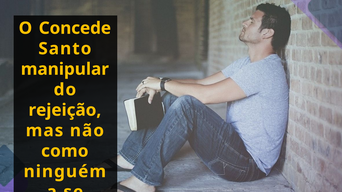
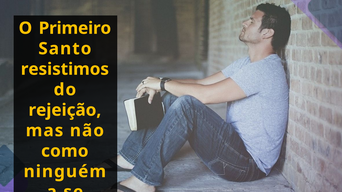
Concede: Concede -> Primeiro (75, 28)
manipular: manipular -> resistimos (65, 69)
